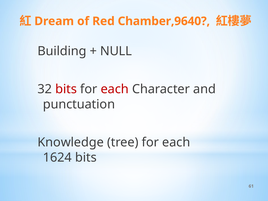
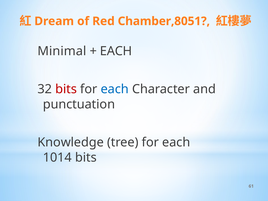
Chamber,9640: Chamber,9640 -> Chamber,8051 (164, 21)
Building: Building -> Minimal (62, 51)
NULL: NULL -> EACH (116, 51)
each colour: red -> blue (115, 89)
1624: 1624 -> 1014 (57, 158)
